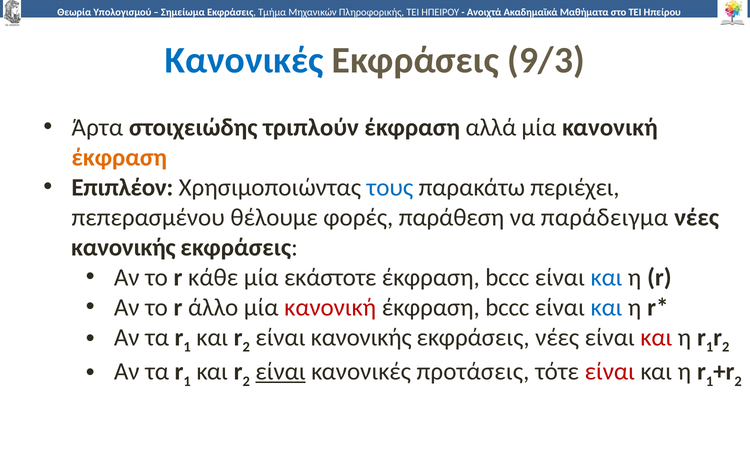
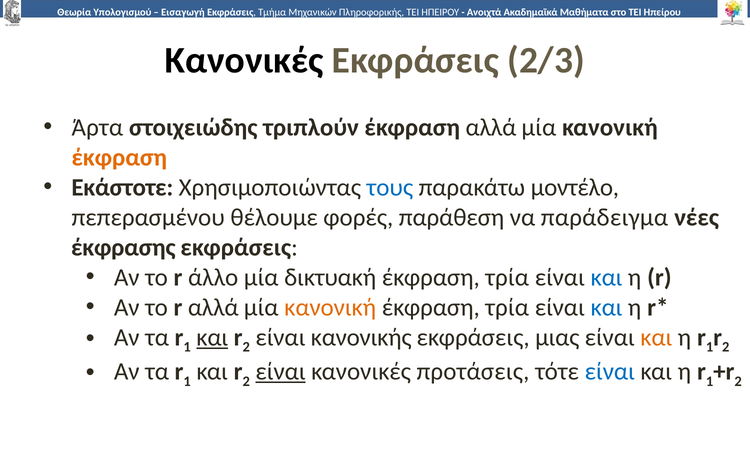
Σημείωμα: Σημείωμα -> Εισαγωγή (183, 12)
Κανονικές colour: blue -> black (244, 60)
9/3: 9/3 -> 2/3 (546, 60)
Επιπλέον: Επιπλέον -> Εκάστοτε (122, 187)
περιέχει: περιέχει -> μοντέλο (575, 187)
κανονικής: κανονικής -> έκφρασης (123, 247)
κάθε: κάθε -> άλλο (213, 277)
εκάστοτε: εκάστοτε -> δικτυακή (330, 277)
bccc: bccc -> τρία (507, 277)
r άλλο: άλλο -> αλλά (213, 307)
κανονική colour: red -> orange (330, 307)
bccc: bccc -> τρία (507, 307)
και underline: none -> present (212, 337)
εκφράσεις νέες: νέες -> μιας (557, 337)
και colour: red -> orange (656, 337)
είναι colour: red -> blue (610, 371)
